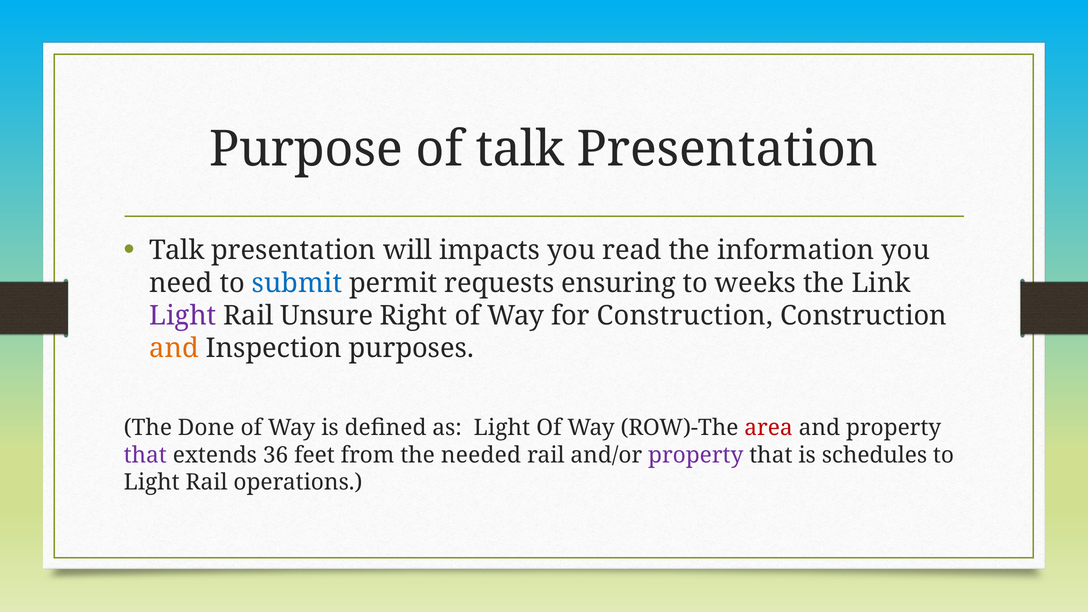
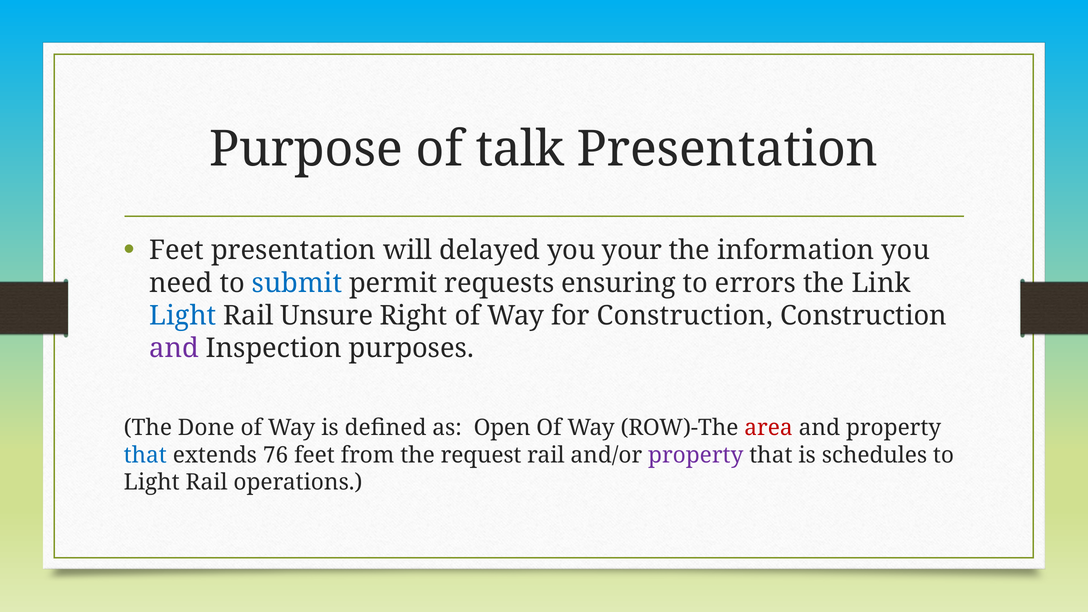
Talk: Talk -> Feet (177, 250)
impacts: impacts -> delayed (490, 250)
read: read -> your (632, 250)
weeks: weeks -> errors (755, 283)
Light colour: purple -> blue (183, 316)
and colour: orange -> purple (174, 348)
as Light: Light -> Open (502, 428)
that colour: purple -> blue (145, 455)
36: 36 -> 76 (276, 455)
needed: needed -> request (481, 455)
